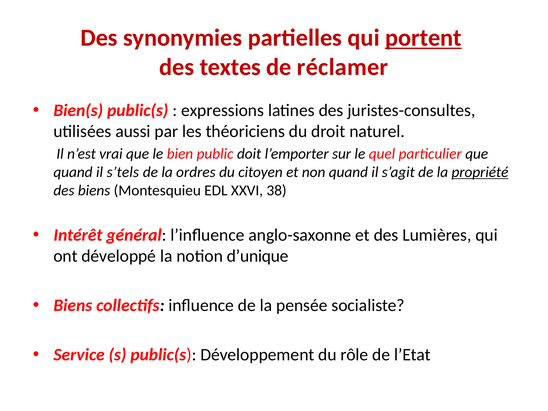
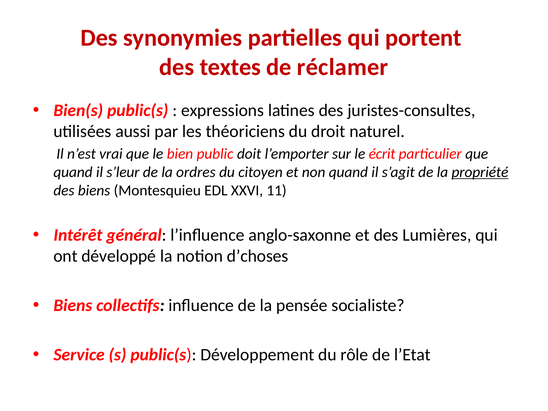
portent underline: present -> none (423, 38)
quel: quel -> écrit (382, 154)
s’tels: s’tels -> s’leur (123, 172)
38: 38 -> 11 (277, 190)
d’unique: d’unique -> d’choses (258, 256)
